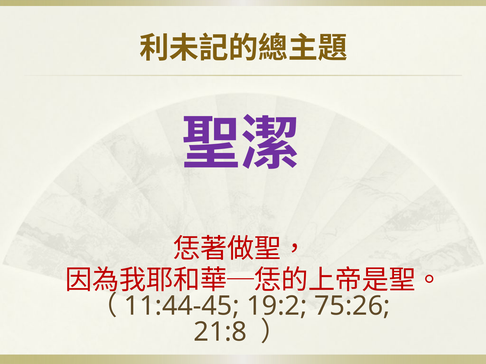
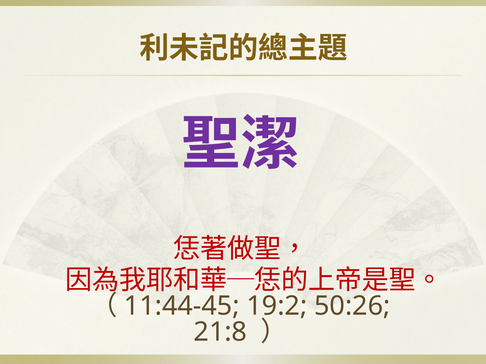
75:26: 75:26 -> 50:26 (352, 306)
